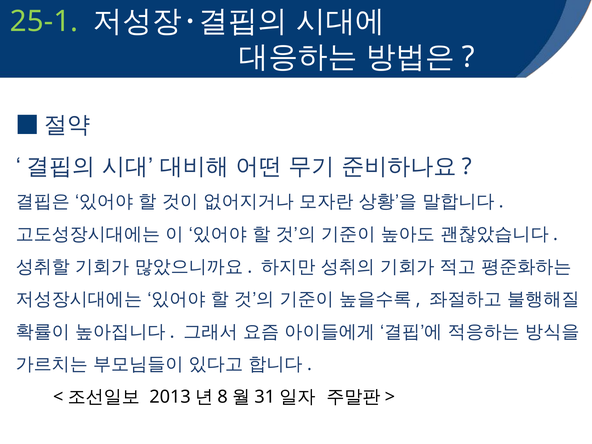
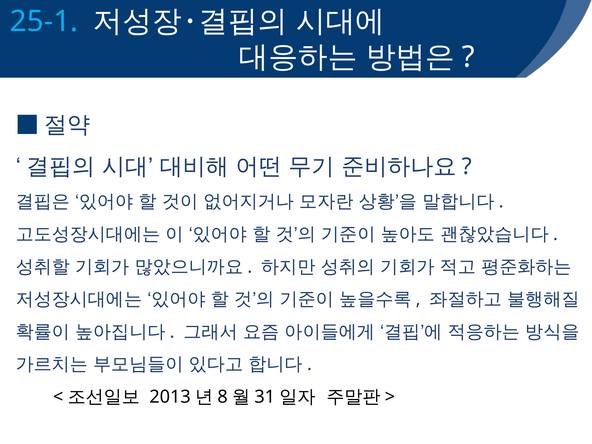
25-1 colour: light green -> light blue (44, 22)
